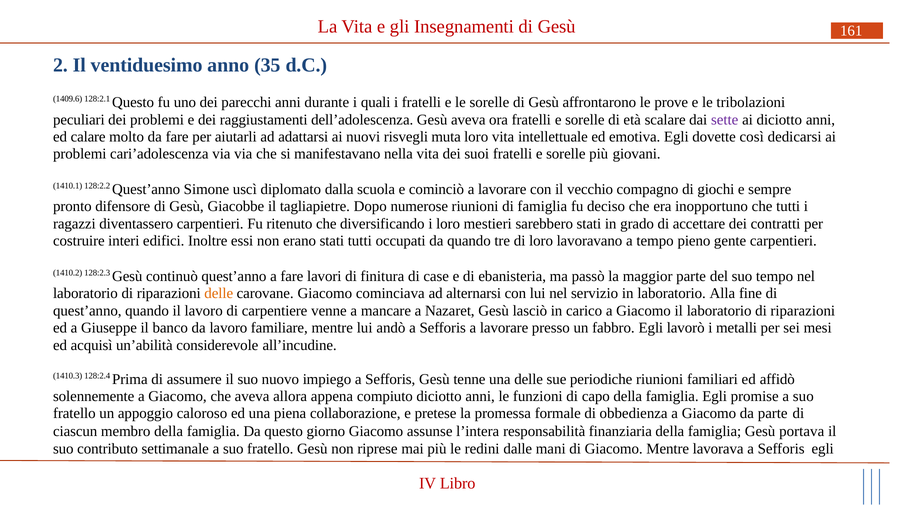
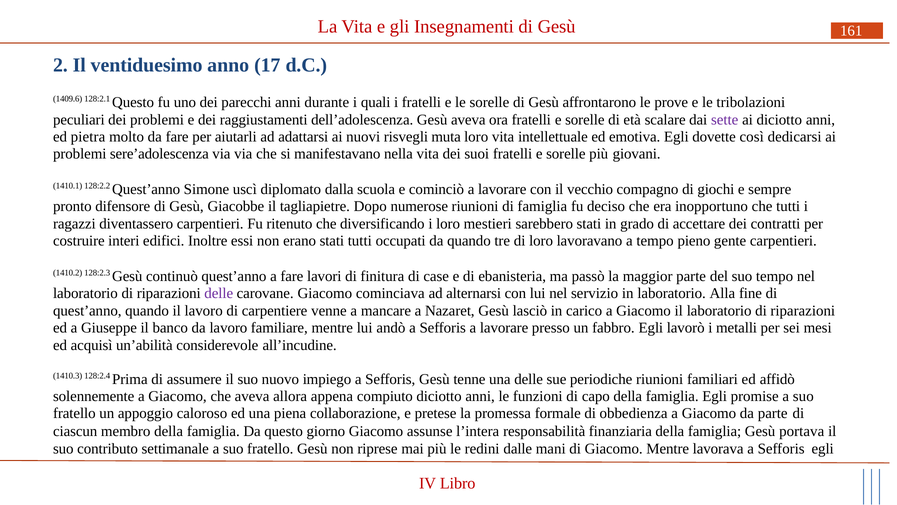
35: 35 -> 17 (267, 65)
calare: calare -> pietra (88, 137)
cari’adolescenza: cari’adolescenza -> sere’adolescenza (159, 154)
delle colour: orange -> purple (219, 294)
